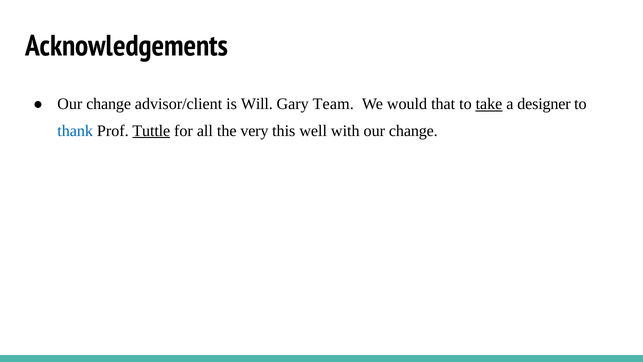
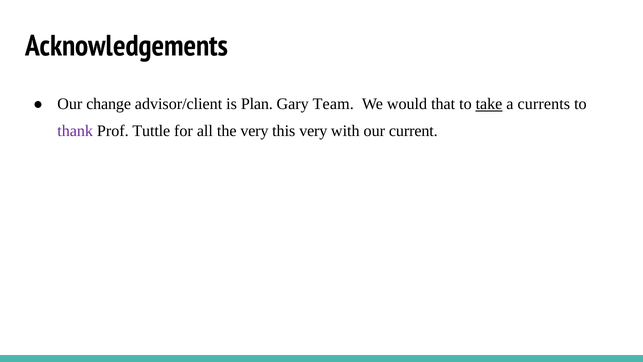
Will: Will -> Plan (257, 104)
designer: designer -> currents (544, 104)
thank colour: blue -> purple (75, 131)
Tuttle underline: present -> none (151, 131)
this well: well -> very (313, 131)
with our change: change -> current (413, 131)
